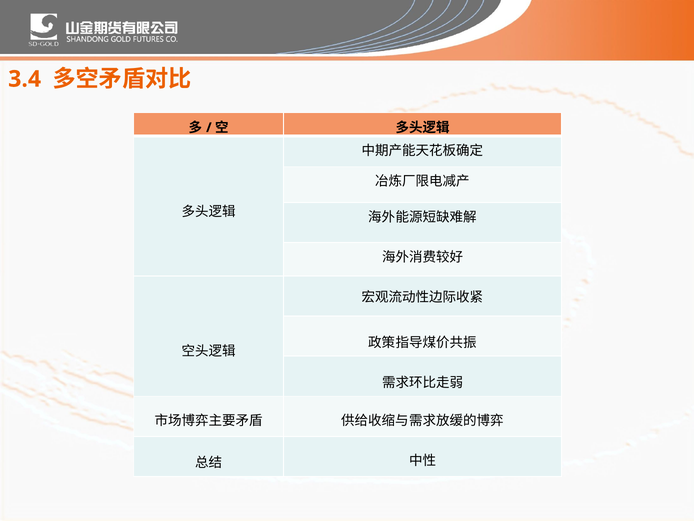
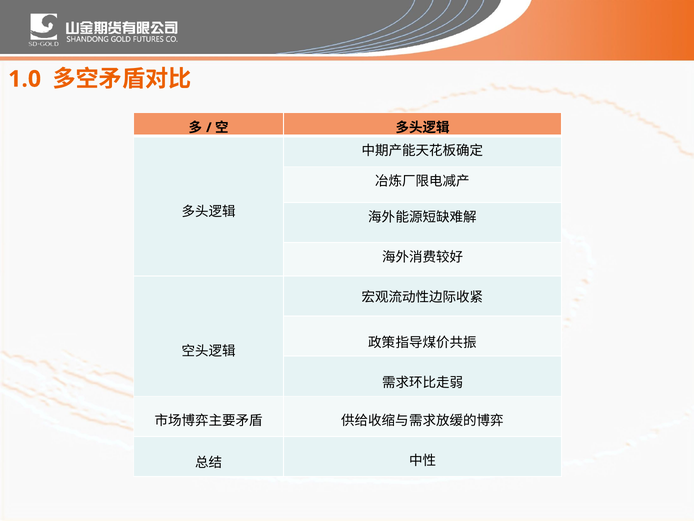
3.4: 3.4 -> 1.0 (25, 79)
